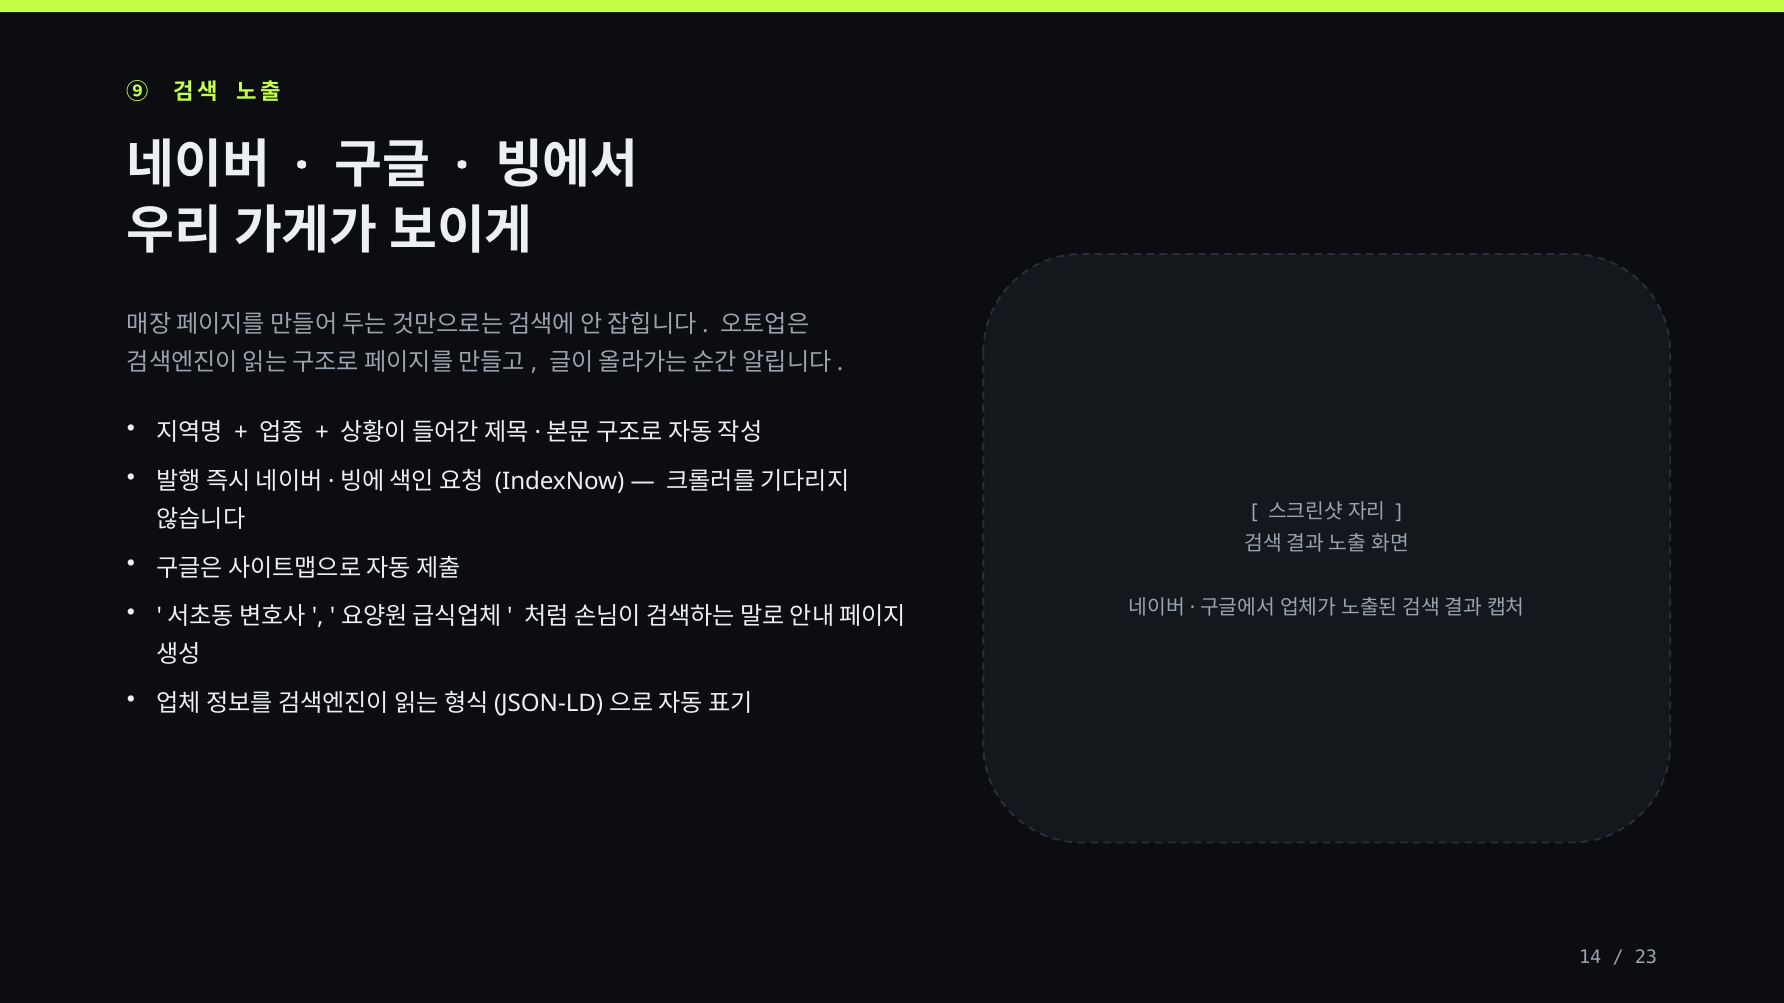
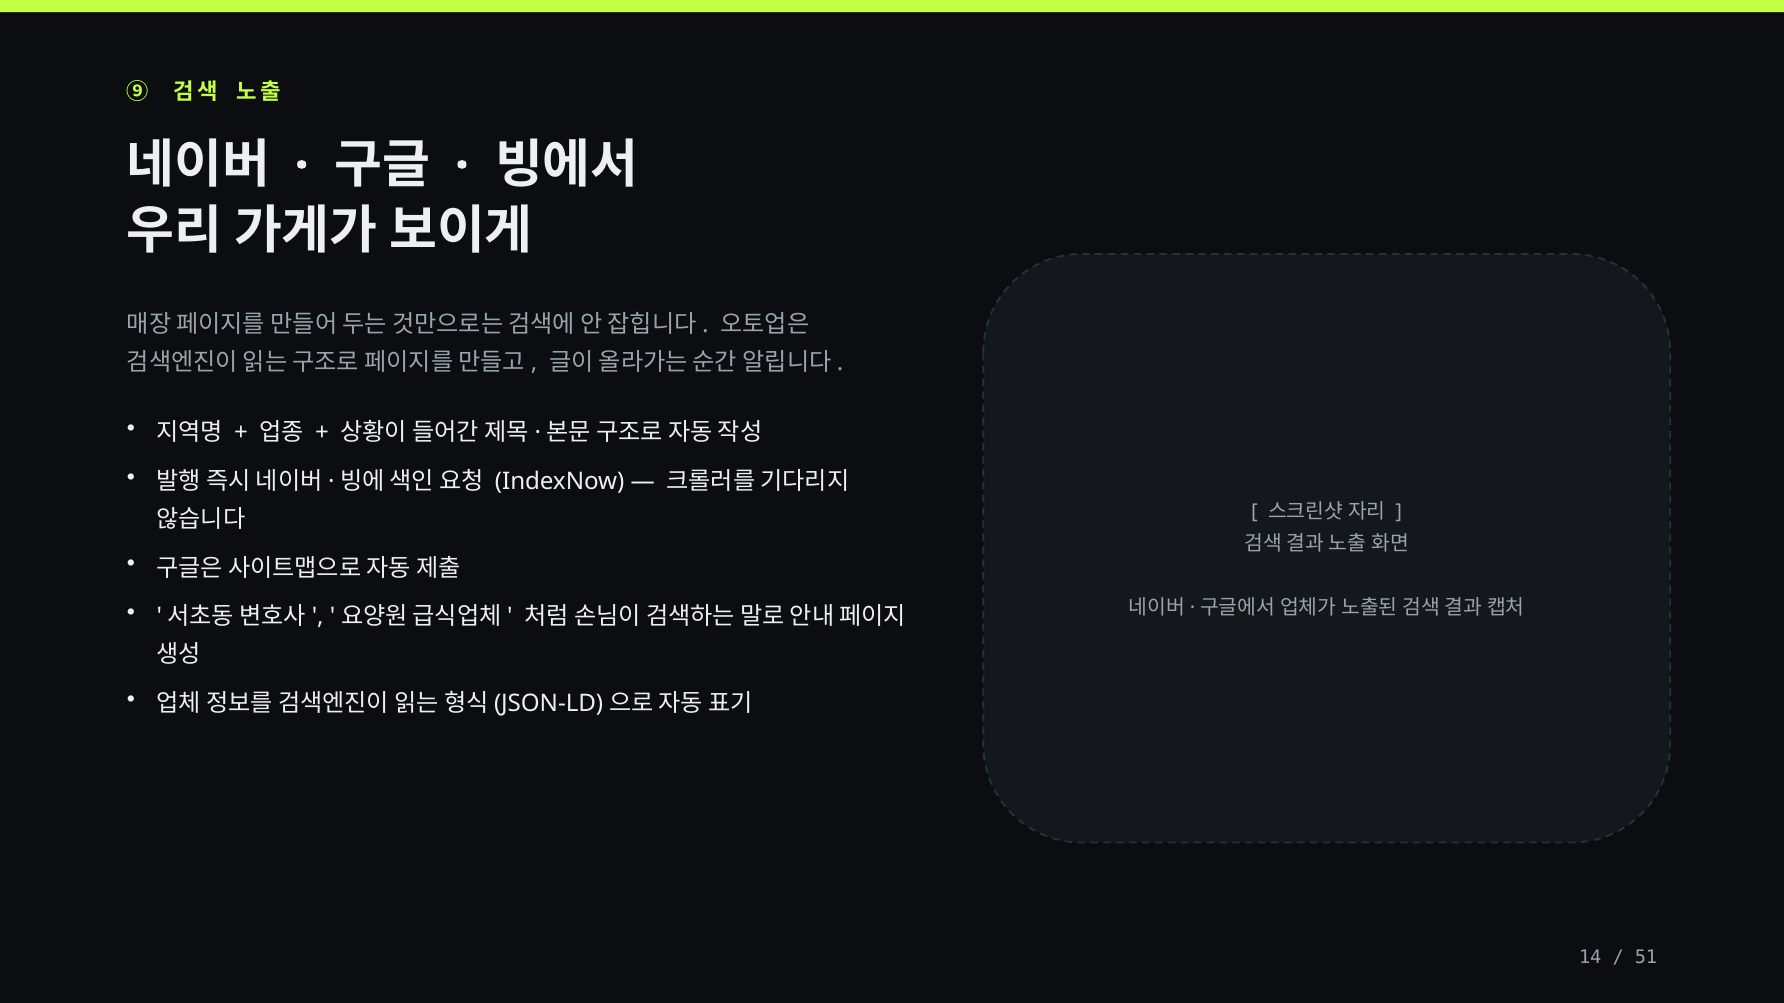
23: 23 -> 51 (1646, 958)
